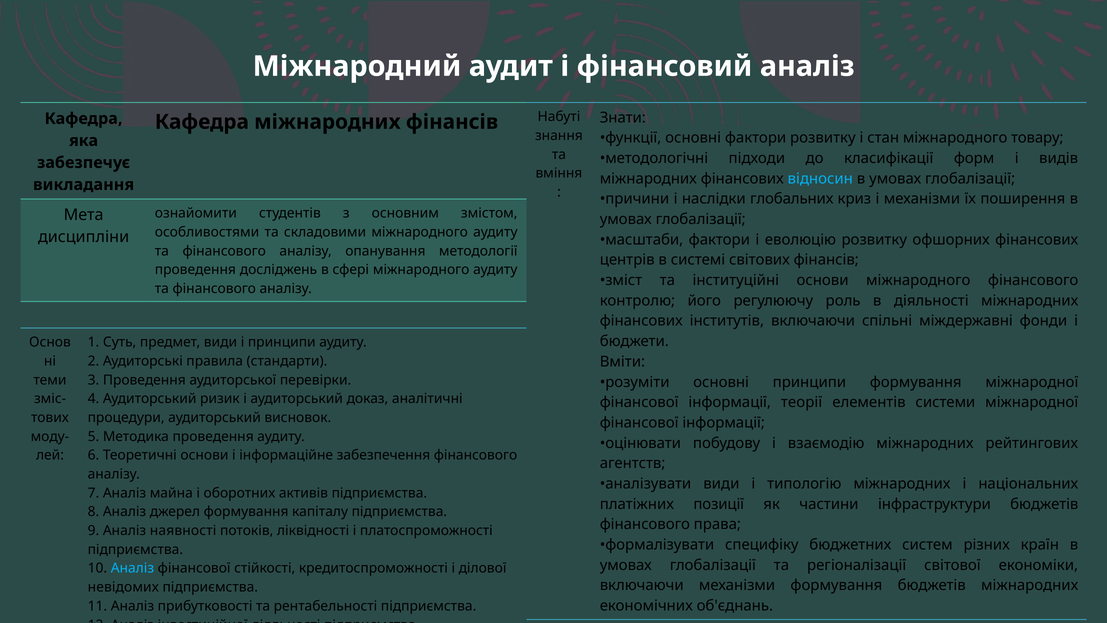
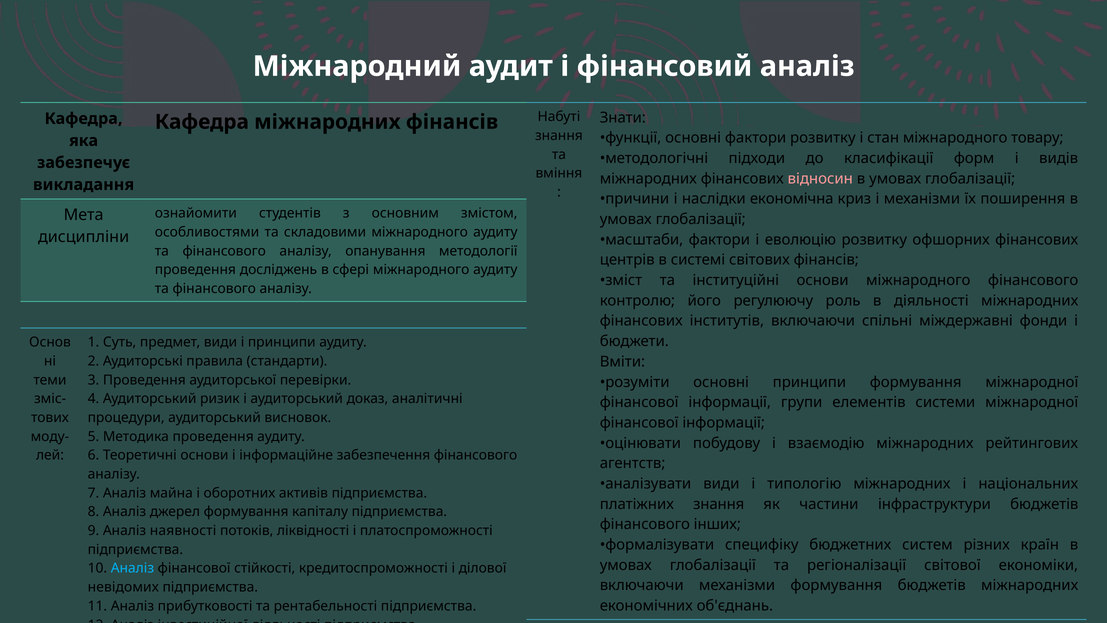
відносин colour: light blue -> pink (820, 179)
глобальних: глобальних -> економічна (792, 199)
теорії: теорії -> групи (802, 402)
платіжних позиції: позиції -> знання (719, 504)
права: права -> інших (717, 524)
